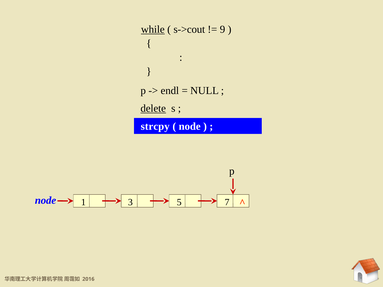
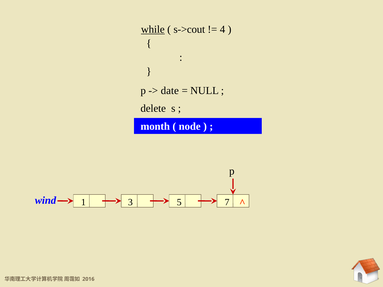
9: 9 -> 4 (222, 29)
endl: endl -> date (170, 91)
delete underline: present -> none (153, 109)
strcpy: strcpy -> month (155, 126)
node: node -> wind (46, 201)
